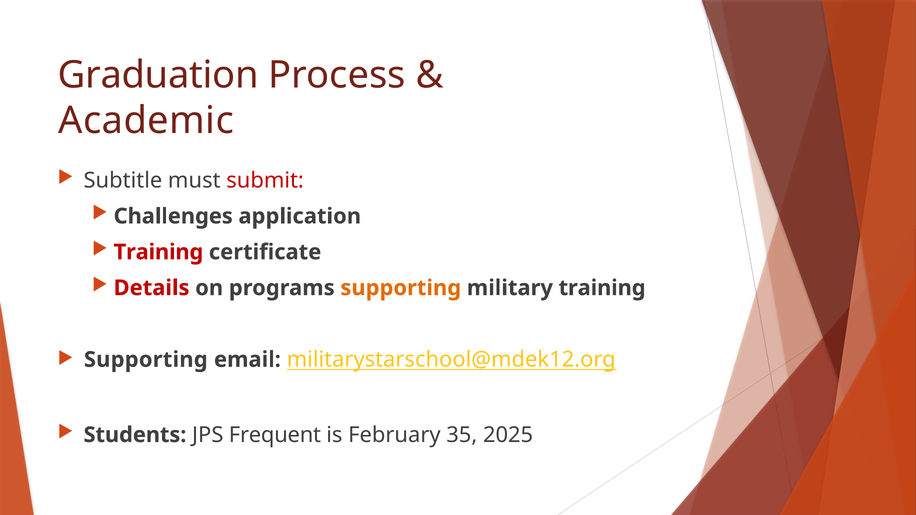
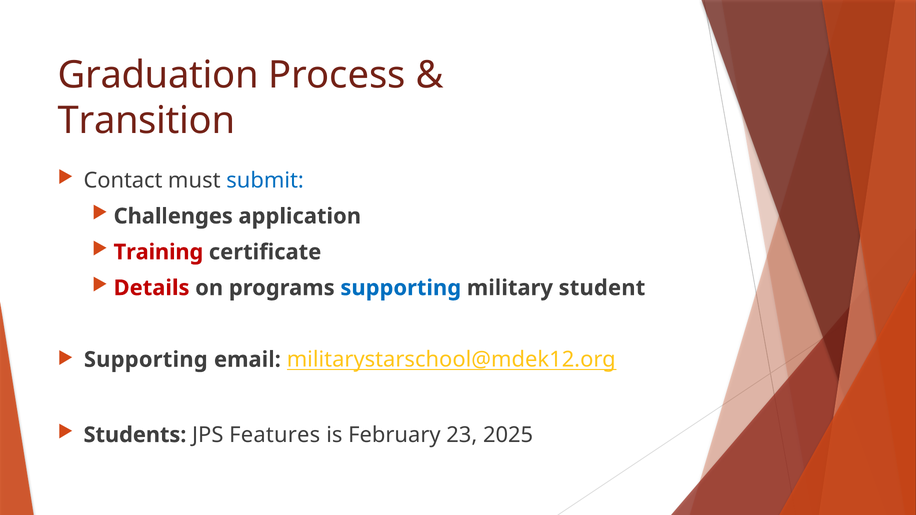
Academic: Academic -> Transition (146, 121)
Subtitle: Subtitle -> Contact (123, 180)
submit colour: red -> blue (265, 180)
supporting colour: orange -> blue (401, 288)
military training: training -> student (602, 288)
Frequent: Frequent -> Features (275, 435)
35: 35 -> 23 (462, 435)
